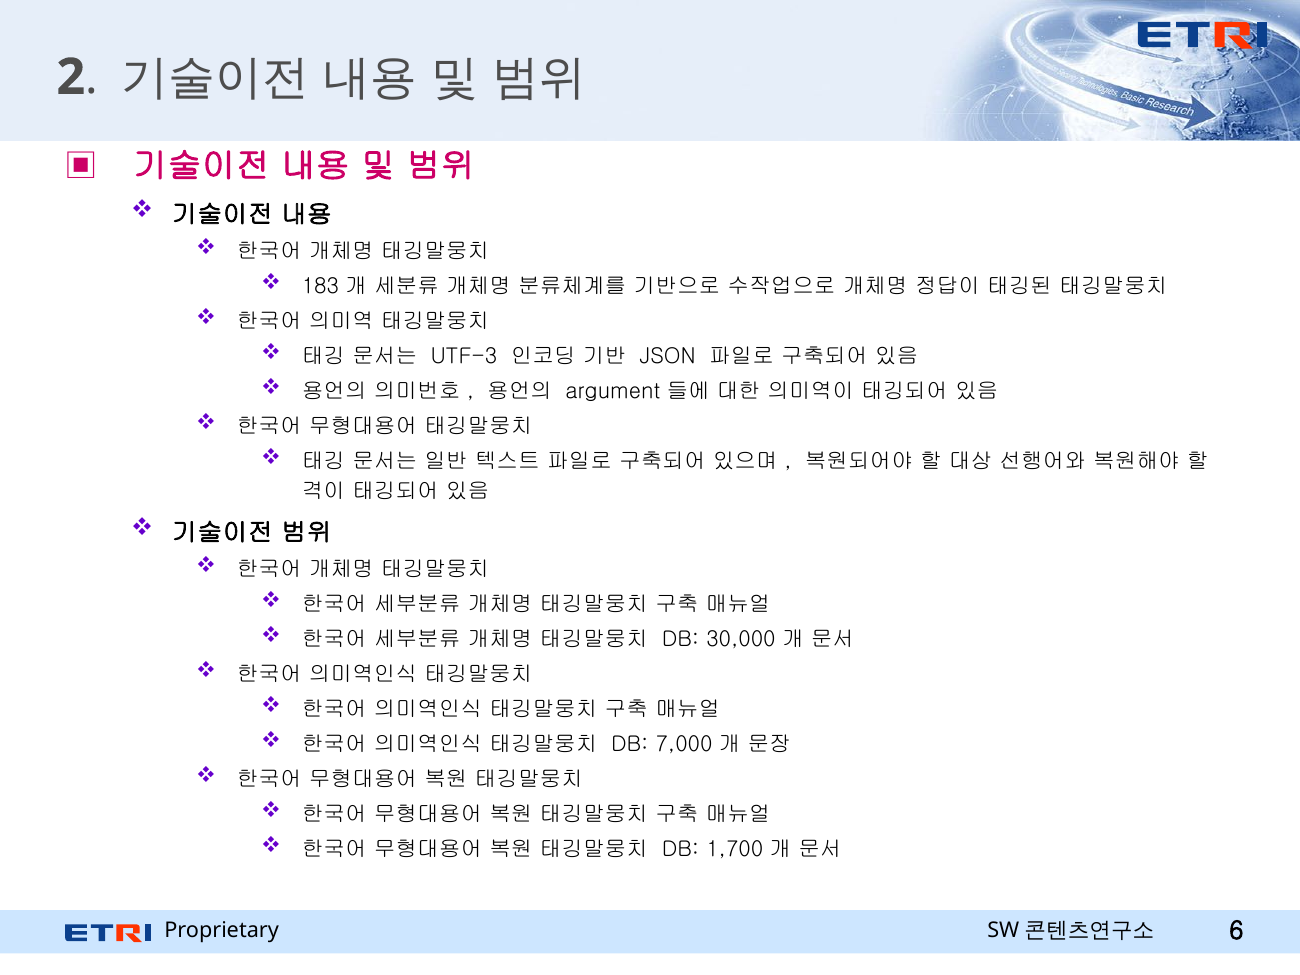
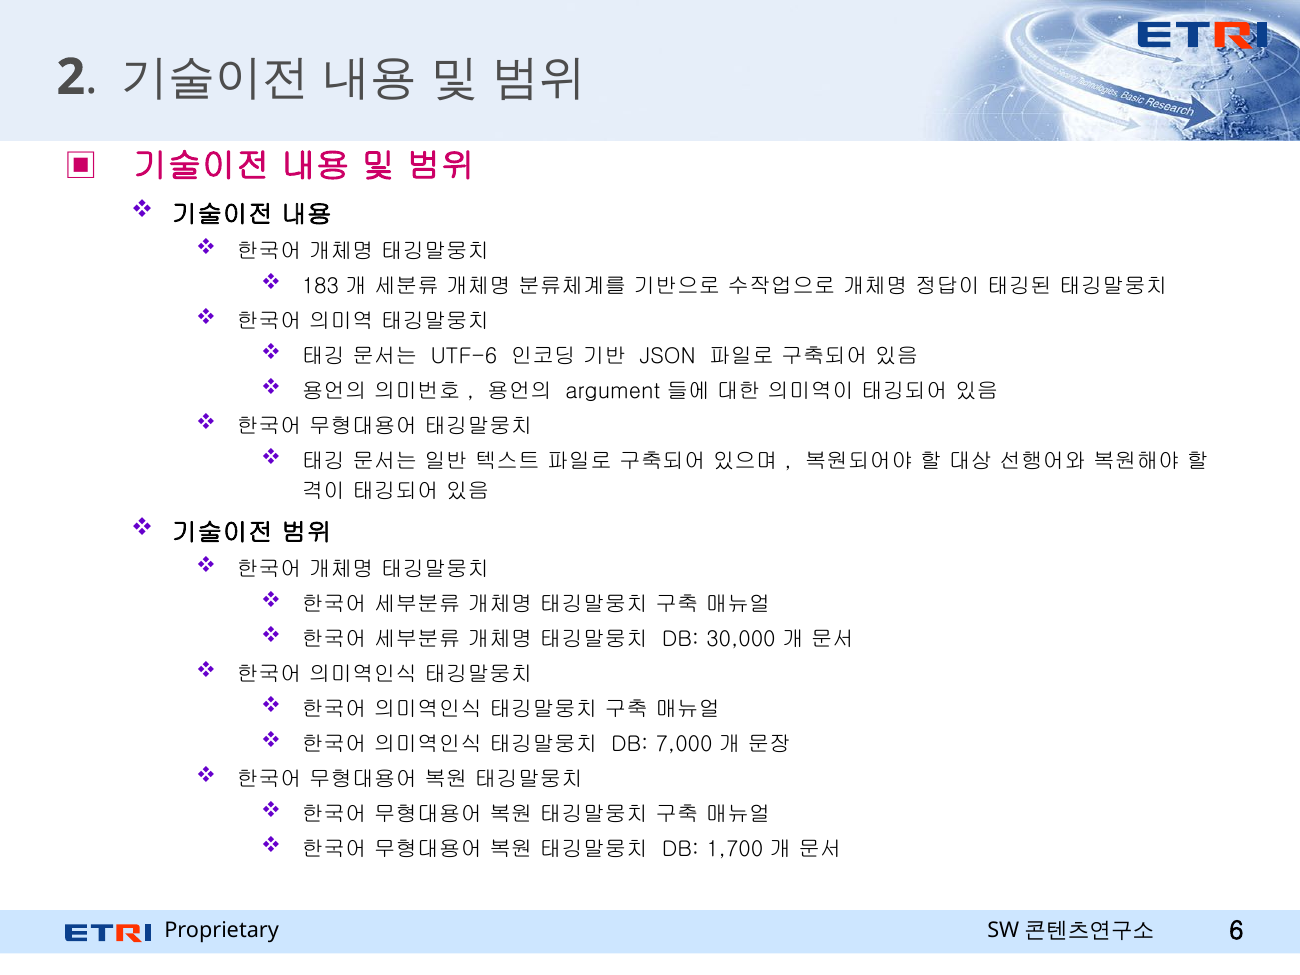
UTF-3: UTF-3 -> UTF-6 (464, 356)
